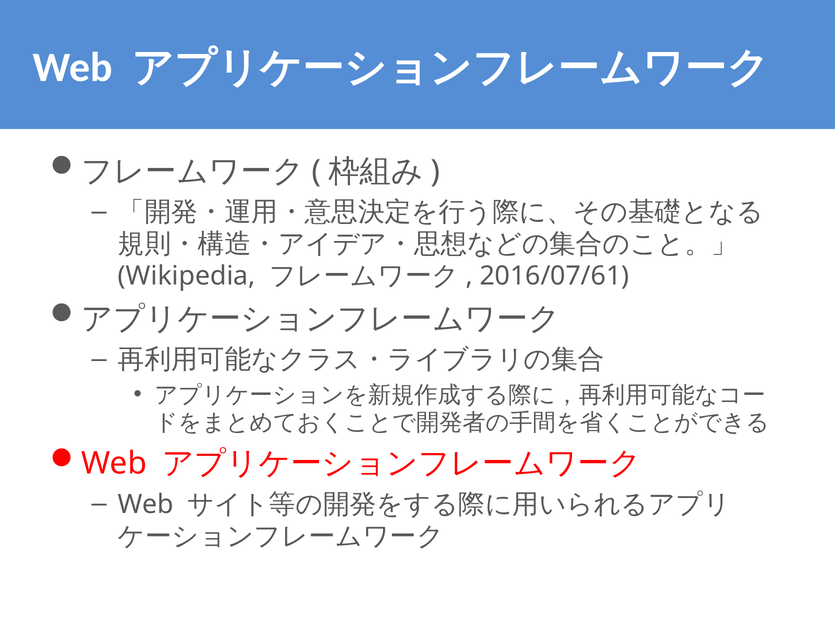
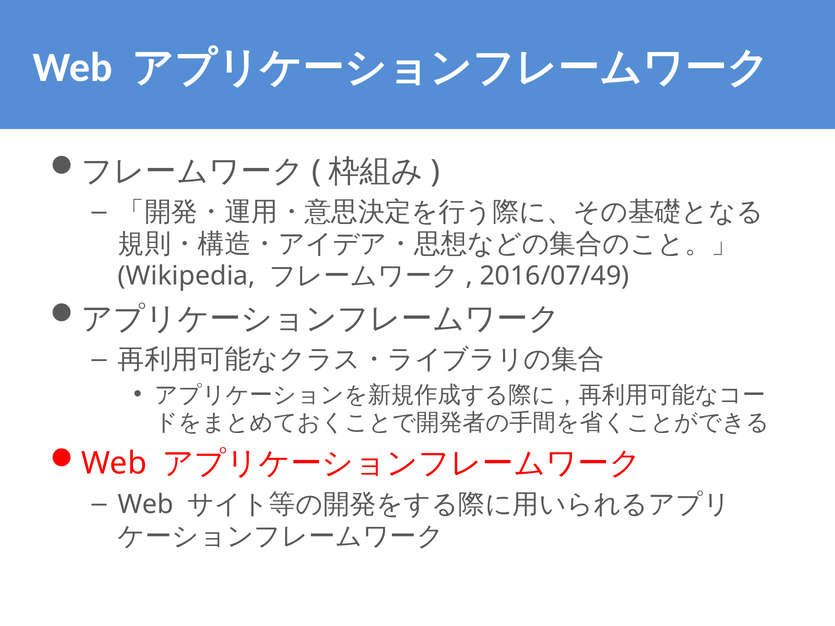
2016/07/61: 2016/07/61 -> 2016/07/49 (554, 276)
